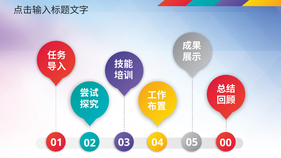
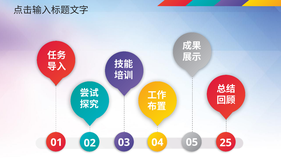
00: 00 -> 25 (226, 143)
